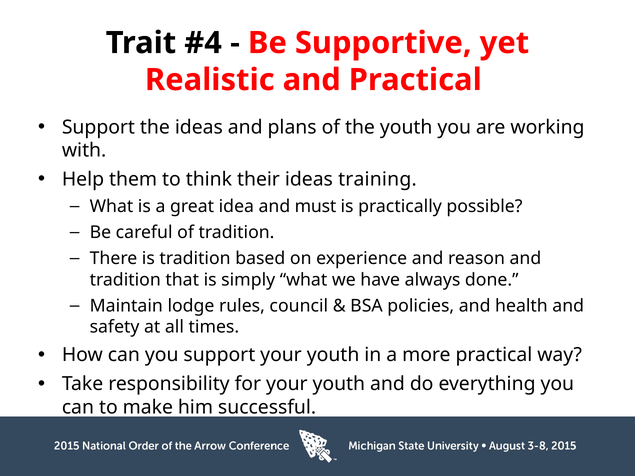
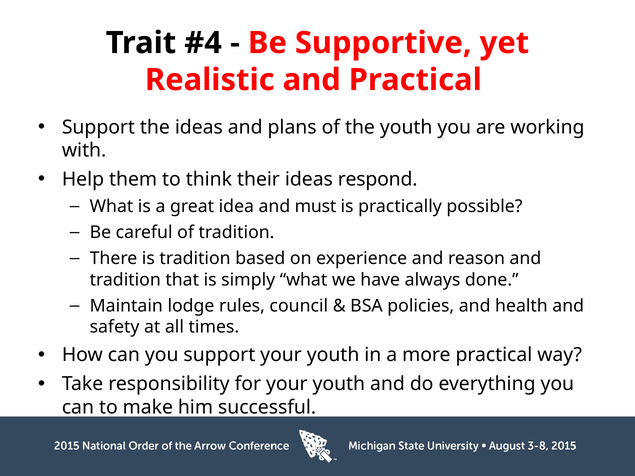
training: training -> respond (378, 179)
